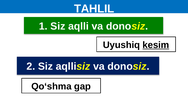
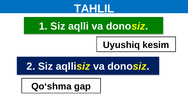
kesim underline: present -> none (156, 45)
